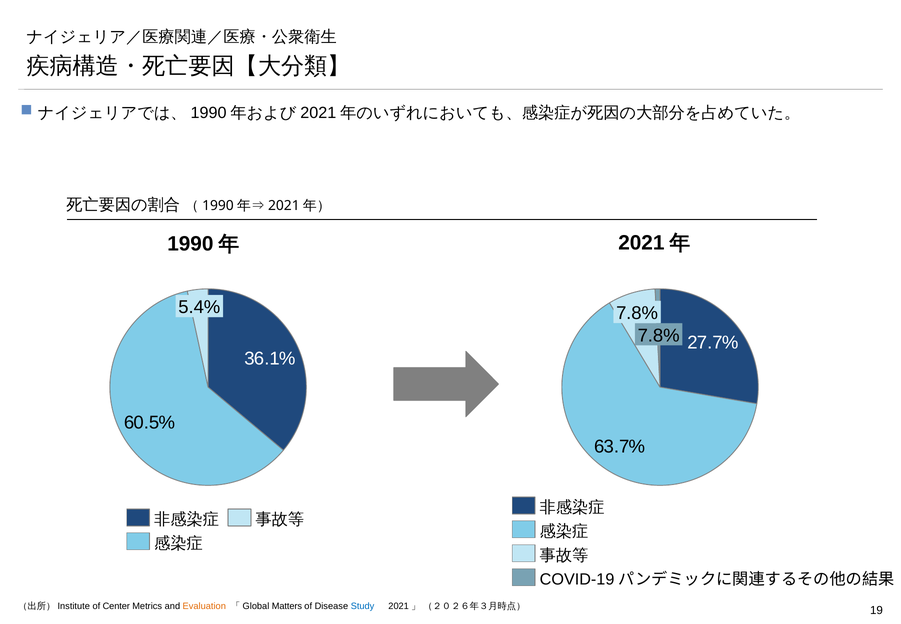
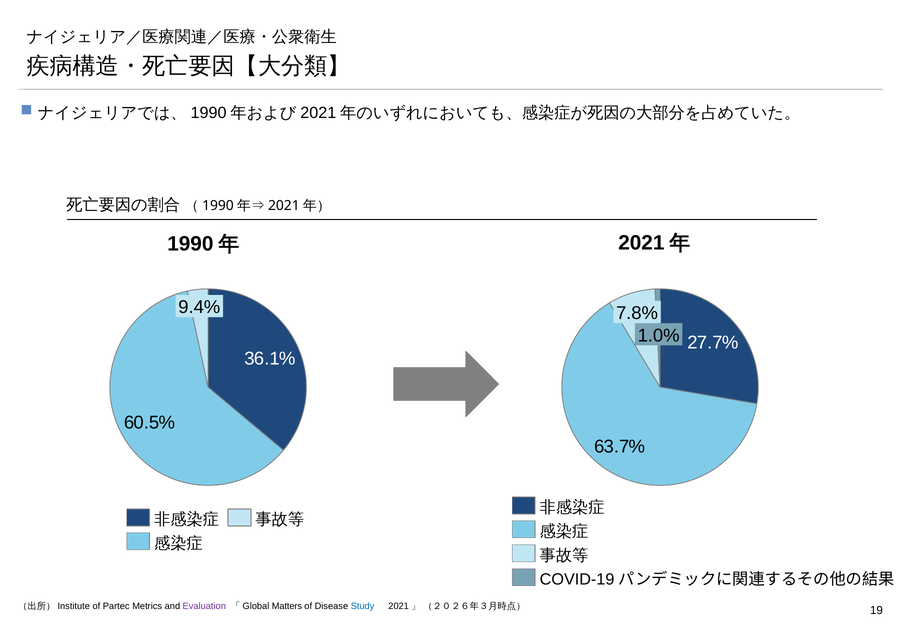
5.4%: 5.4% -> 9.4% (199, 307)
7.8%: 7.8% -> 1.0% (659, 335)
Center: Center -> Partec (116, 606)
Evaluation colour: orange -> purple (204, 606)
